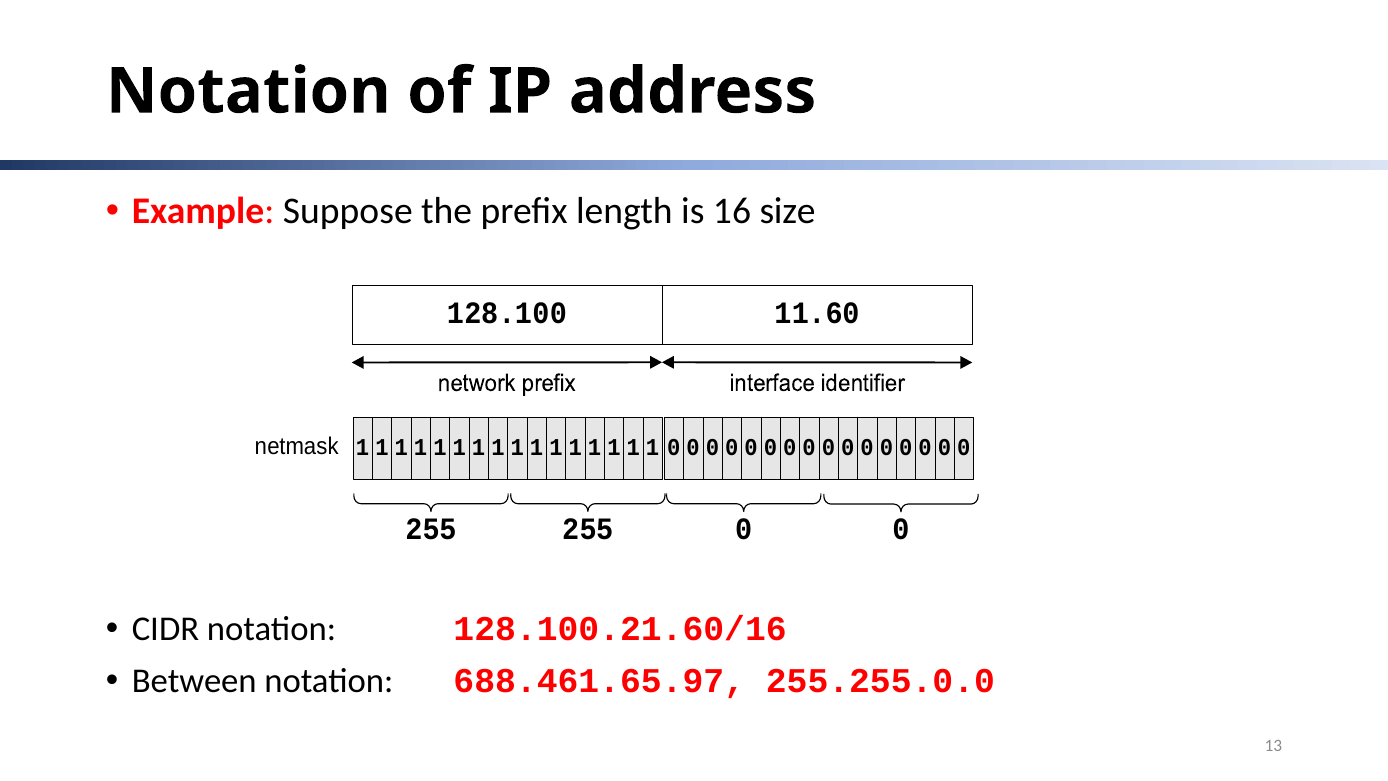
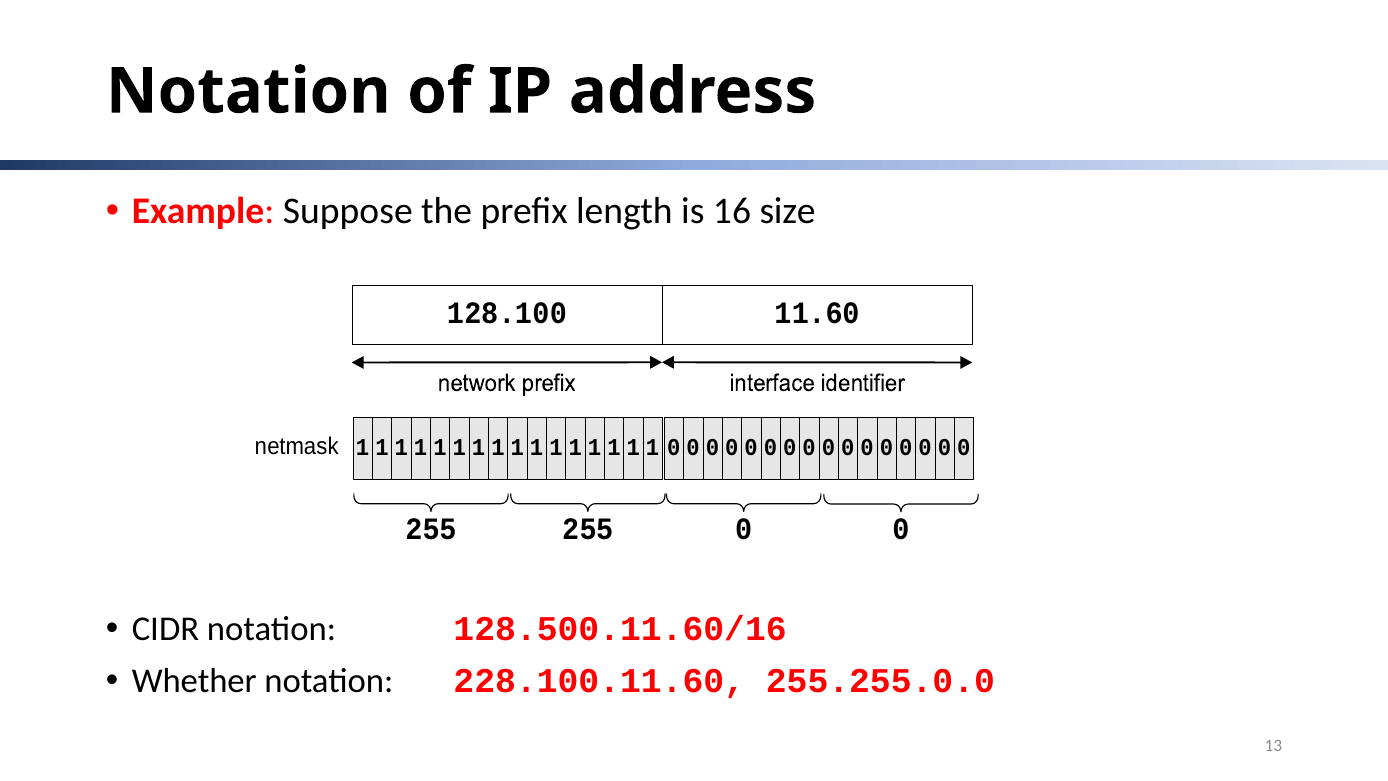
128.100.21.60/16: 128.100.21.60/16 -> 128.500.11.60/16 (620, 629)
Between: Between -> Whether (194, 680)
688.461.65.97: 688.461.65.97 -> 228.100.11.60 (599, 680)
